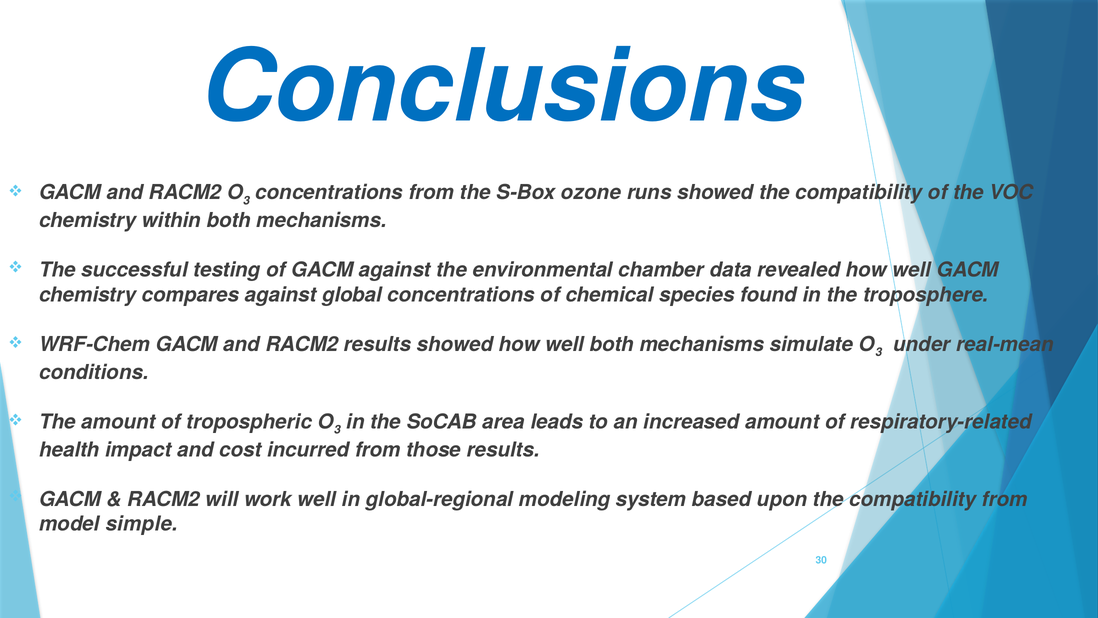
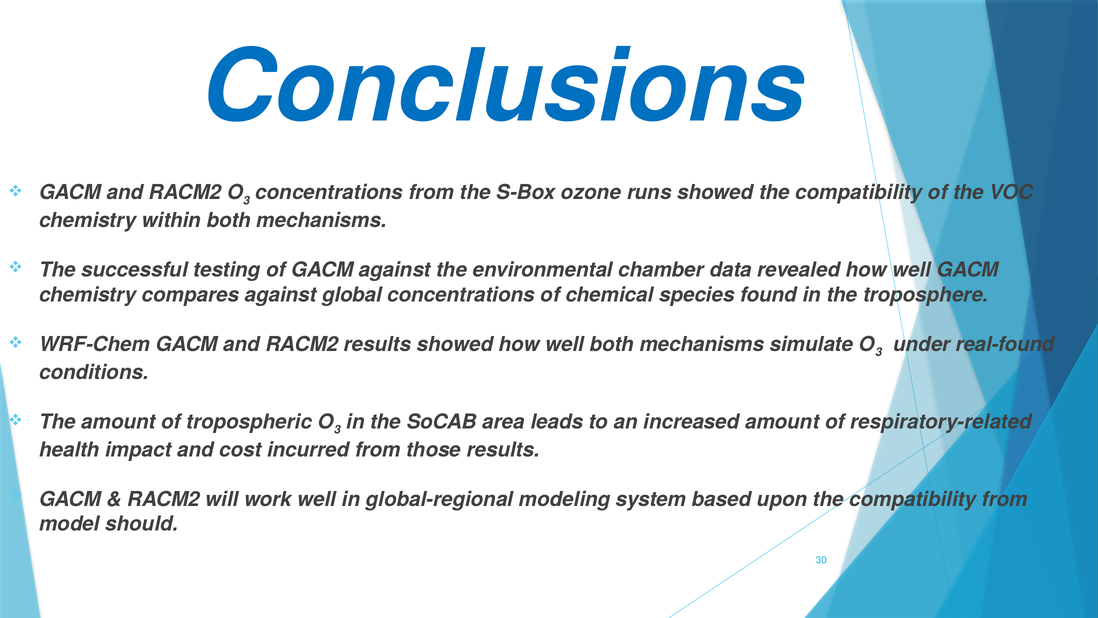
real-mean: real-mean -> real-found (1005, 344)
simple: simple -> should (142, 524)
